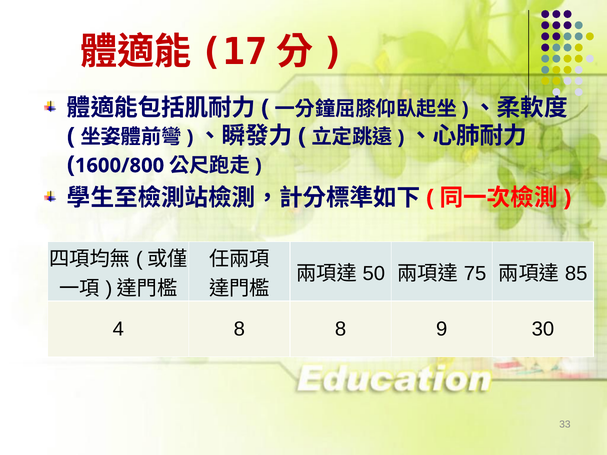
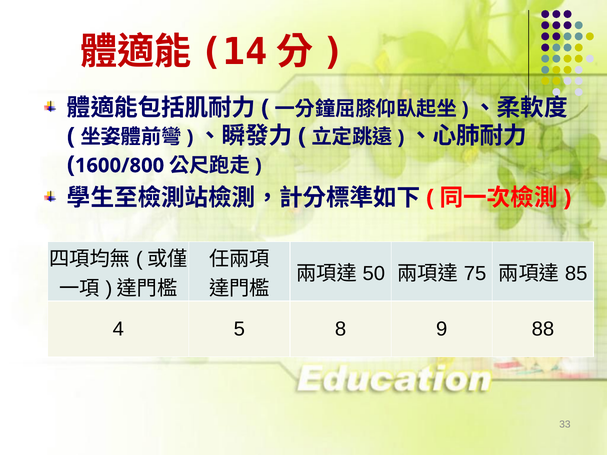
17: 17 -> 14 (234, 52)
4 8: 8 -> 5 (239, 329)
30: 30 -> 88 (543, 329)
